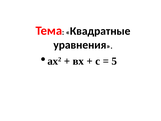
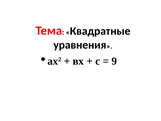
5: 5 -> 9 (114, 61)
